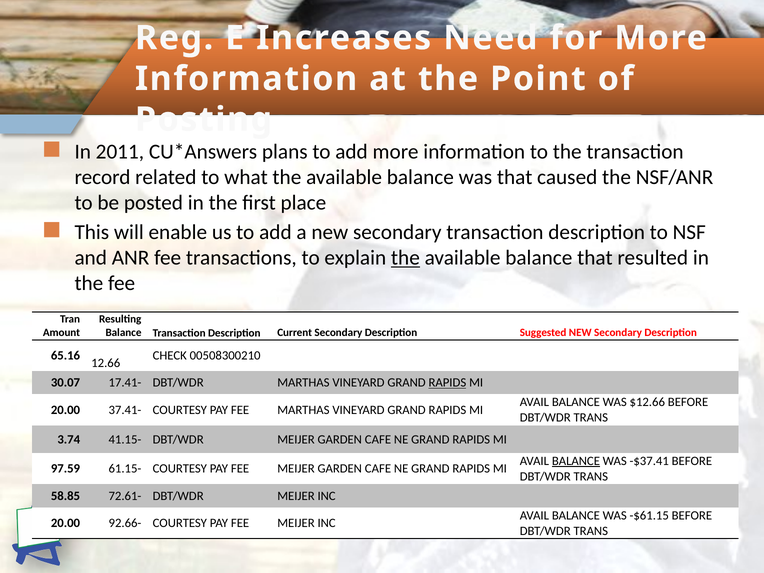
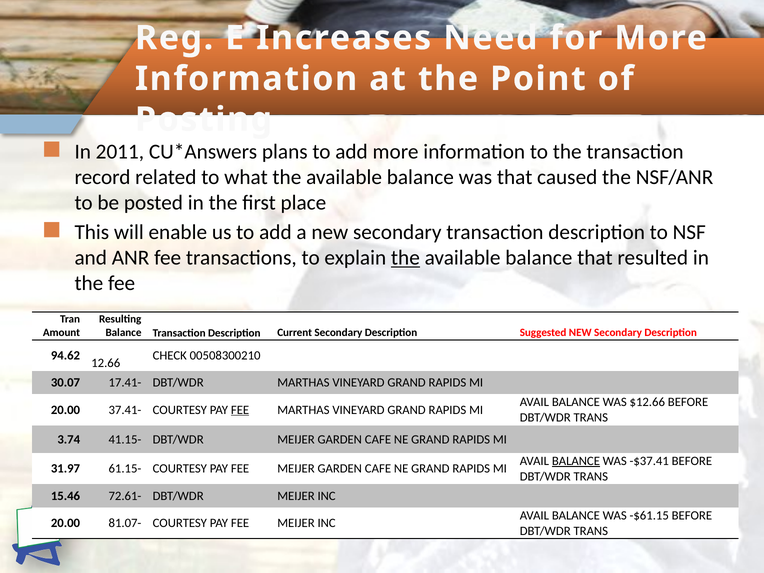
65.16: 65.16 -> 94.62 (65, 355)
RAPIDS underline: present -> none (447, 383)
FEE underline: none -> present (240, 410)
97.59: 97.59 -> 31.97 (65, 469)
58.85: 58.85 -> 15.46 (65, 496)
92.66-: 92.66- -> 81.07- (125, 523)
